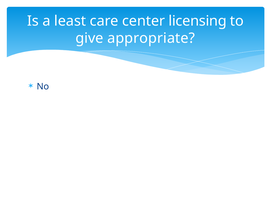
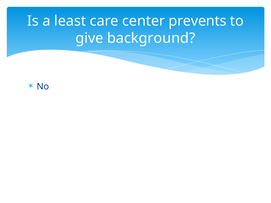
licensing: licensing -> prevents (198, 21)
appropriate: appropriate -> background (151, 38)
